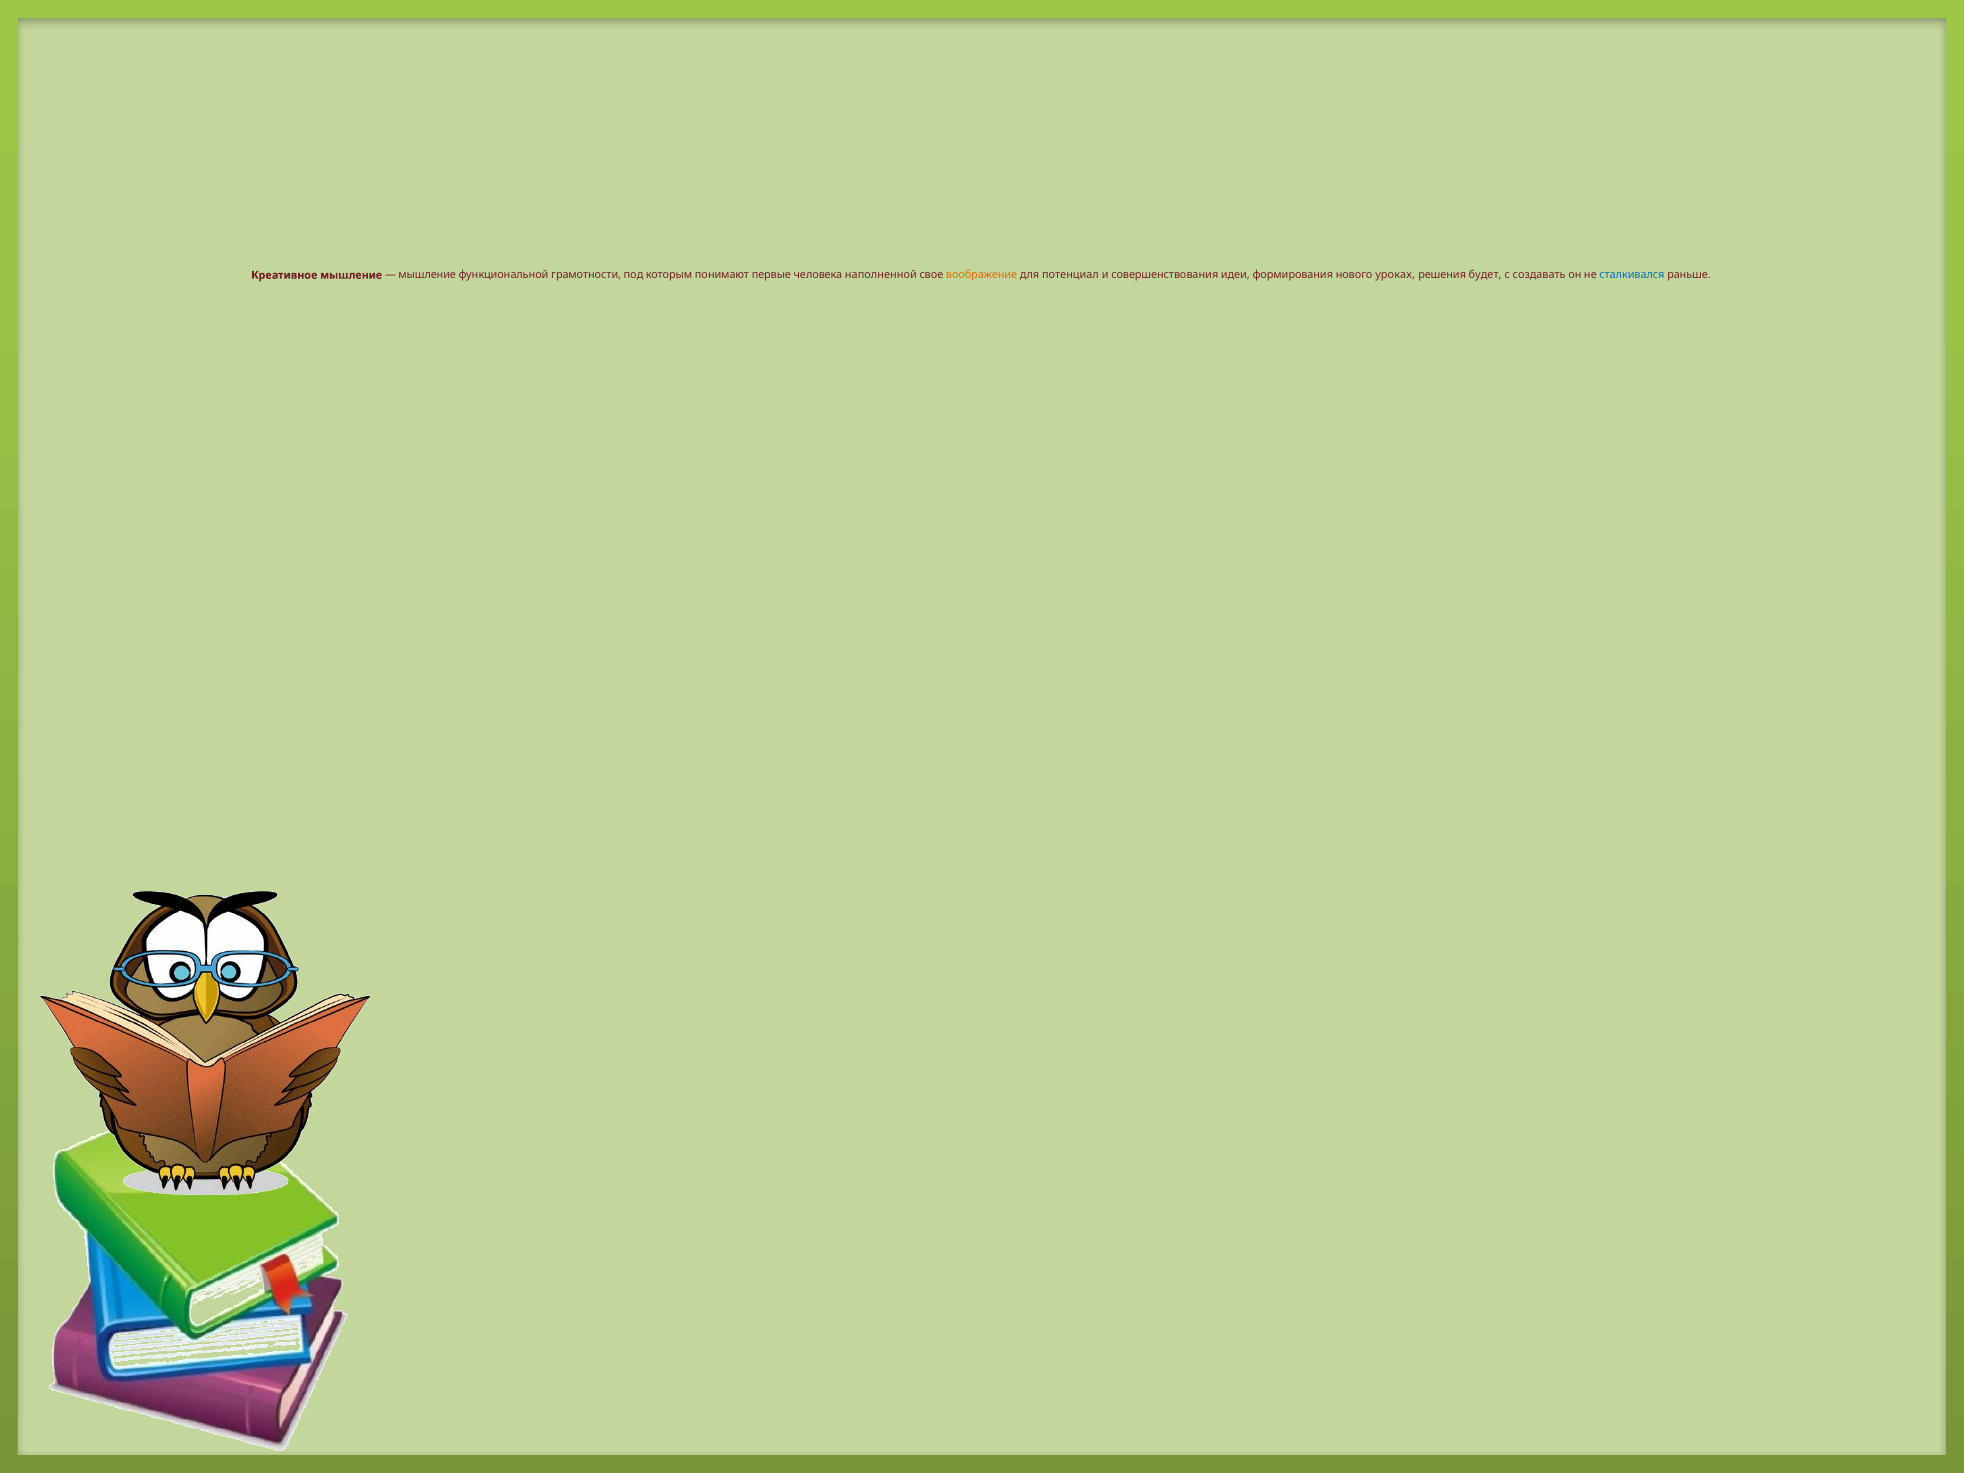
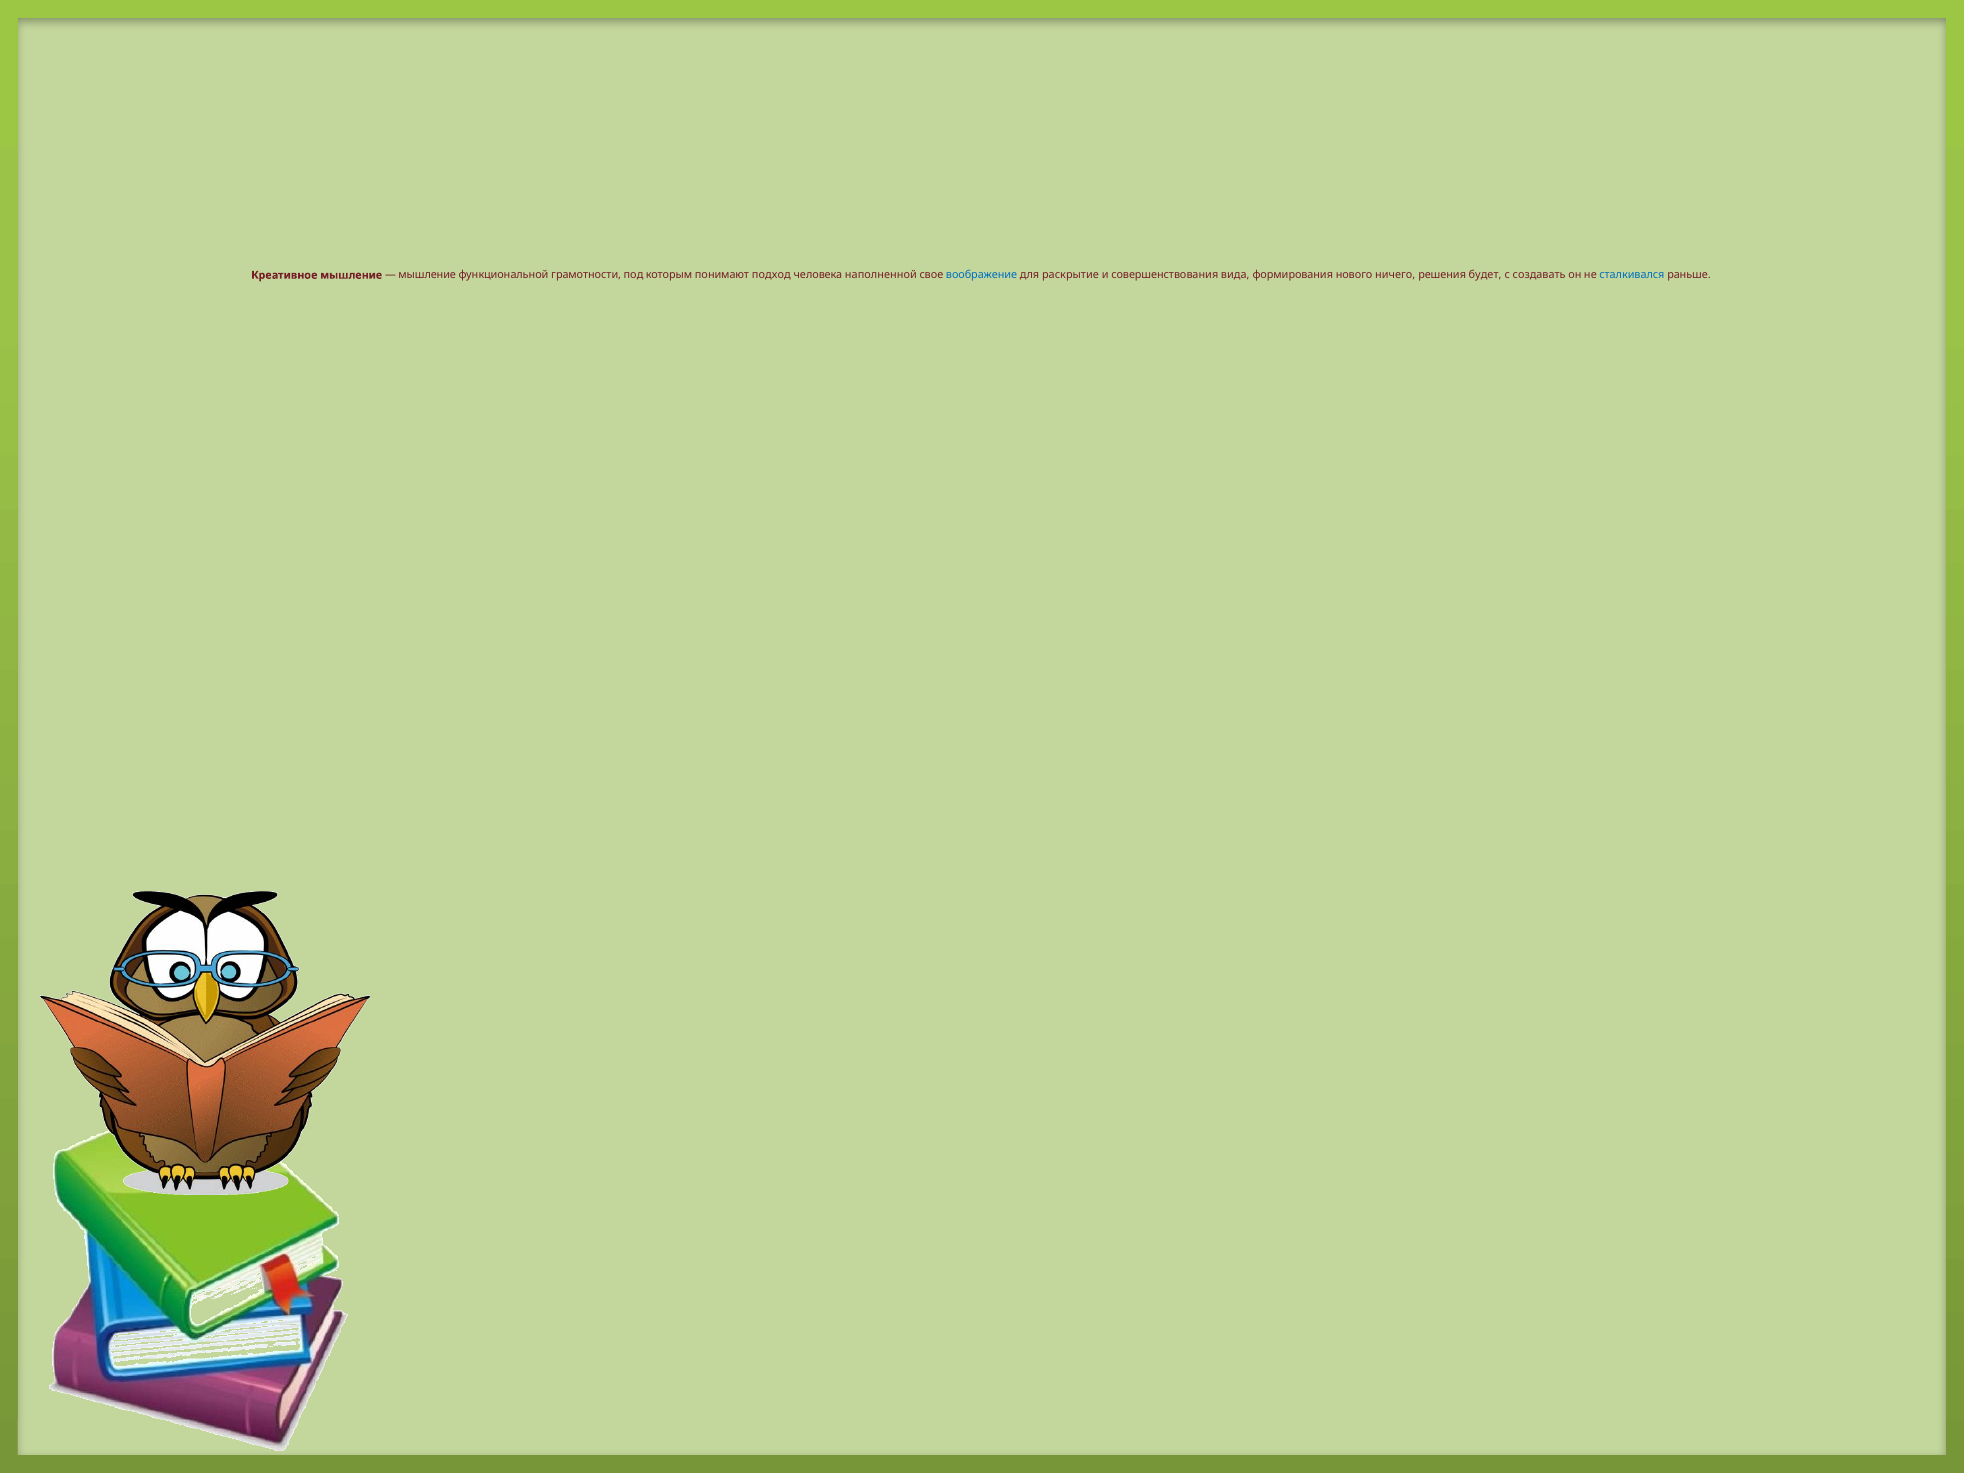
первые: первые -> подход (771, 275)
воображение colour: orange -> blue (982, 275)
потенциал: потенциал -> раскрытие (1070, 275)
идеи: идеи -> вида (1235, 275)
уроках: уроках -> ничего (1395, 275)
